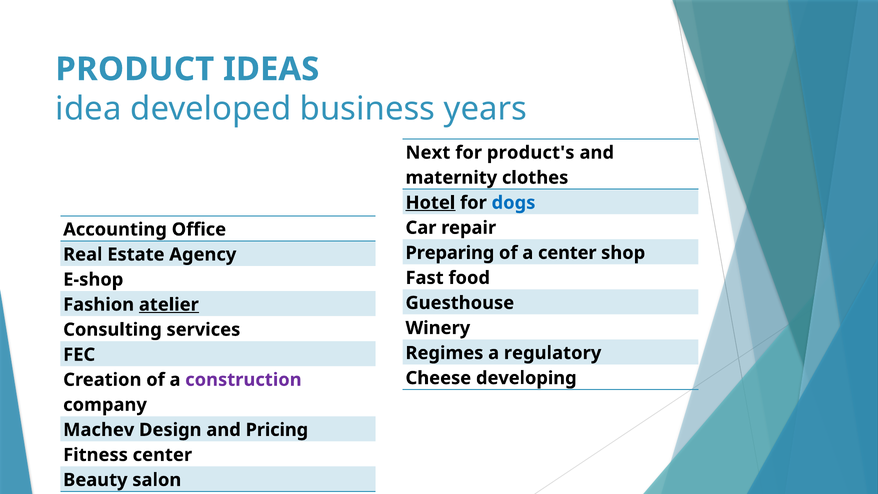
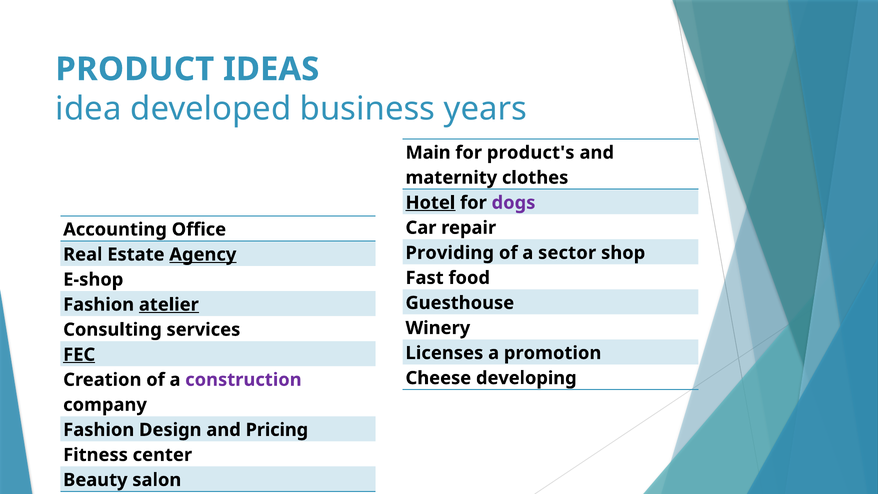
Next: Next -> Main (428, 153)
dogs colour: blue -> purple (513, 203)
Preparing: Preparing -> Providing (450, 253)
a center: center -> sector (567, 253)
Agency underline: none -> present (203, 255)
Regimes: Regimes -> Licenses (444, 353)
regulatory: regulatory -> promotion (553, 353)
FEC underline: none -> present (79, 355)
Machev: Machev -> Fashion (99, 430)
